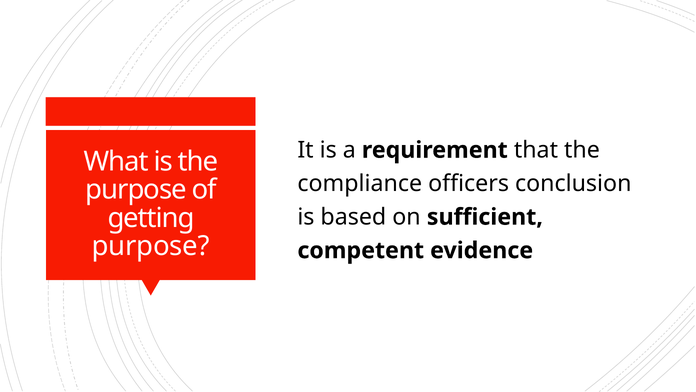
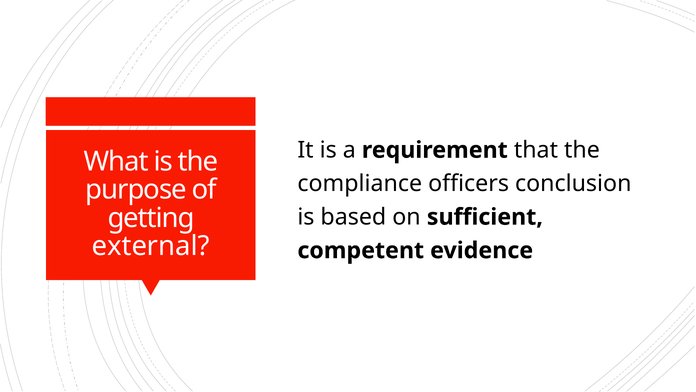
purpose: purpose -> external (151, 246)
